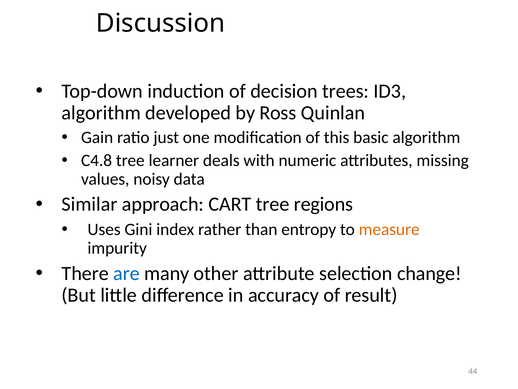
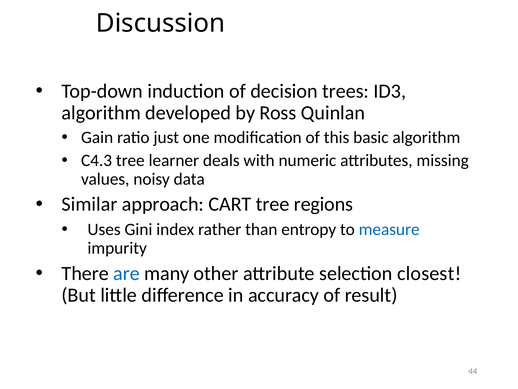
C4.8: C4.8 -> C4.3 (97, 160)
measure colour: orange -> blue (389, 229)
change: change -> closest (429, 273)
